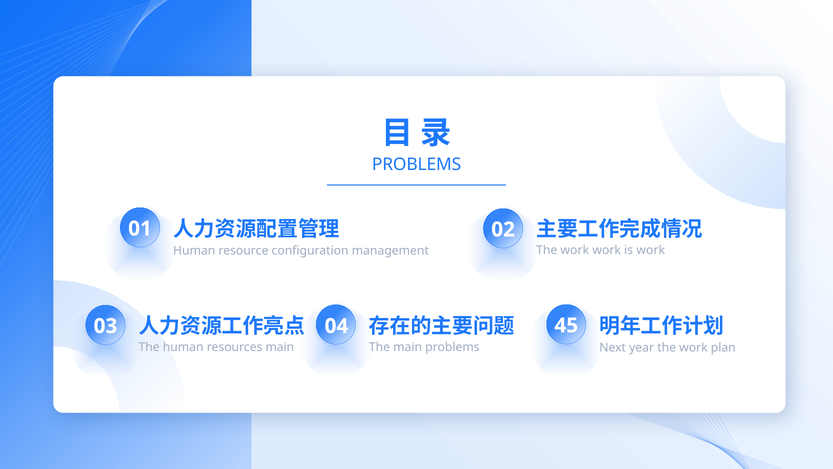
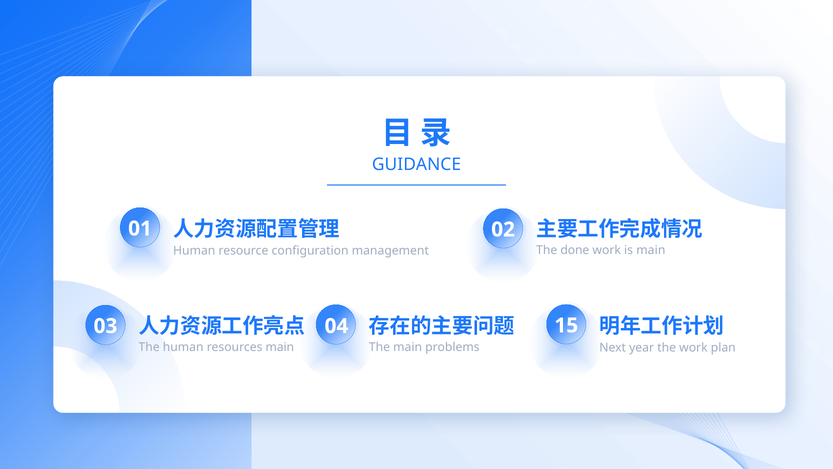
PROBLEMS: PROBLEMS -> GUIDANCE (416, 165)
work: work -> done (575, 250)
is work: work -> main (651, 250)
45: 45 -> 15 (566, 325)
